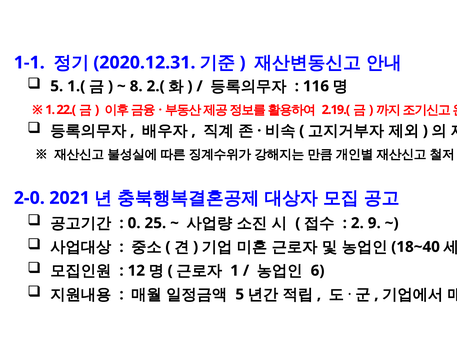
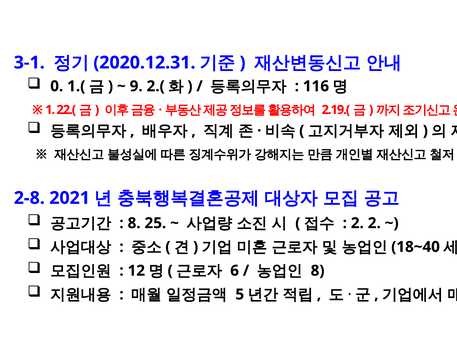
1-1: 1-1 -> 3-1 (29, 63)
5: 5 -> 0 (57, 86)
8: 8 -> 9 (136, 86)
2-0: 2-0 -> 2-8 (29, 198)
0: 0 -> 8 (134, 223)
2 9: 9 -> 2 (374, 223)
1: 1 -> 6 (235, 270)
6: 6 -> 8 (318, 270)
